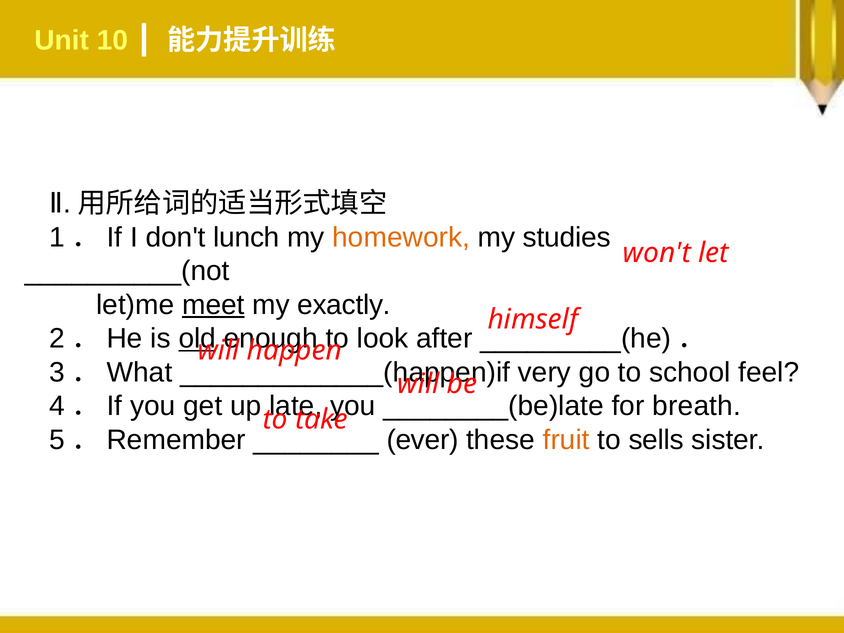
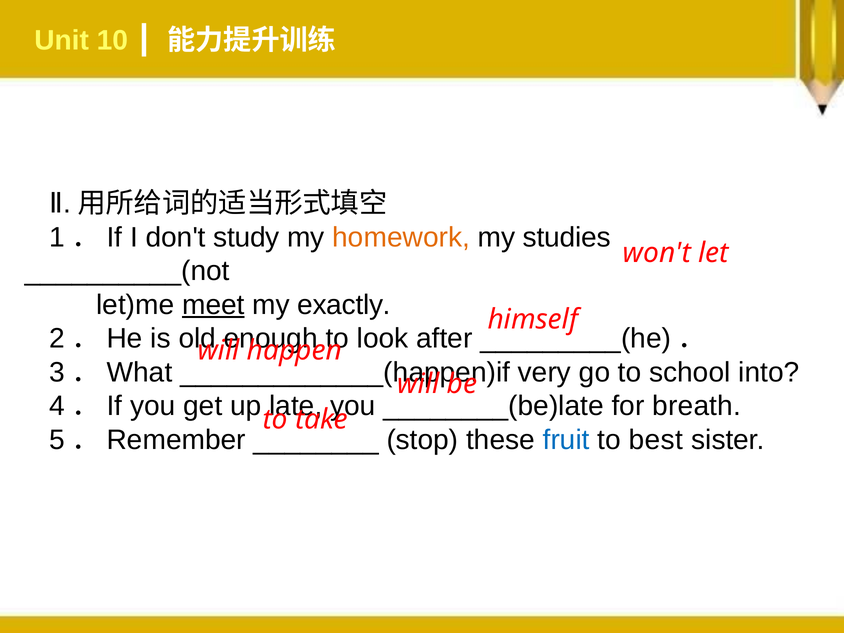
lunch: lunch -> study (247, 237)
old underline: present -> none (197, 339)
feel: feel -> into (769, 372)
ever: ever -> stop (422, 440)
fruit colour: orange -> blue (566, 440)
sells: sells -> best (656, 440)
